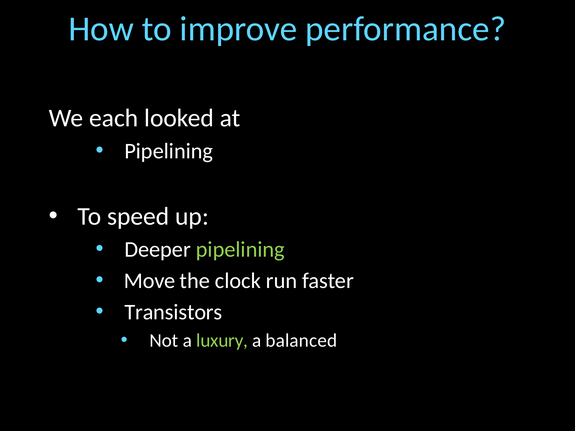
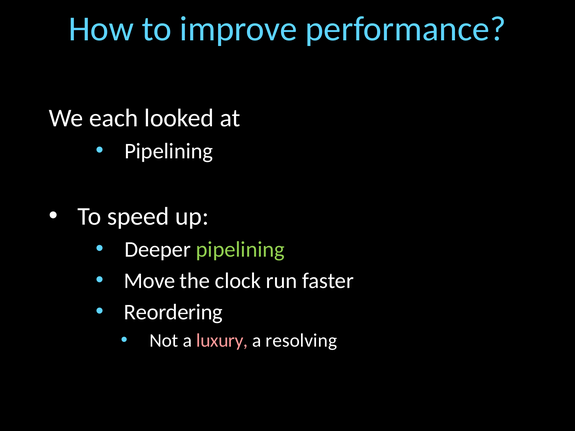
Transistors: Transistors -> Reordering (173, 312)
luxury colour: light green -> pink (222, 341)
balanced: balanced -> resolving (301, 341)
